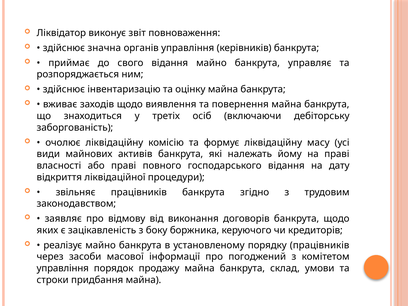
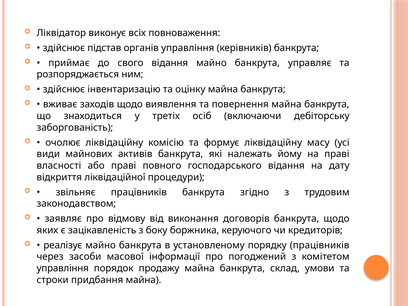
звіт: звіт -> всіх (137, 33)
значна: значна -> підстав (104, 48)
